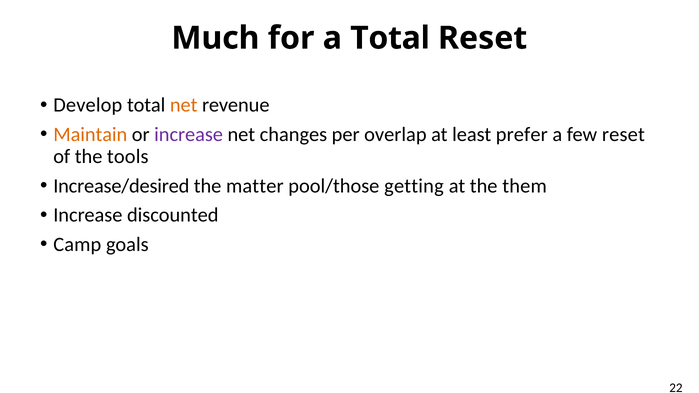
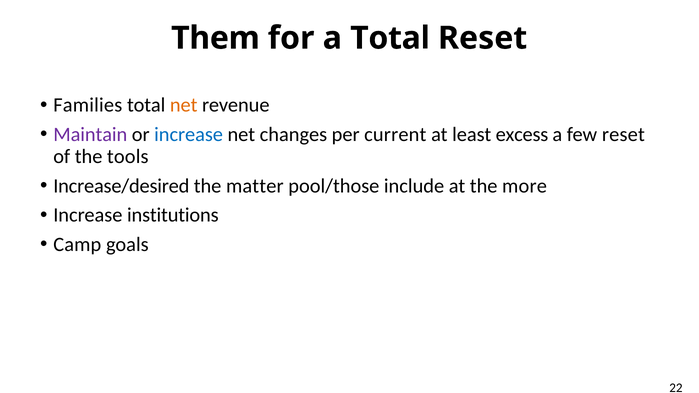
Much: Much -> Them (215, 38)
Develop: Develop -> Families (88, 105)
Maintain colour: orange -> purple (90, 135)
increase colour: purple -> blue (189, 135)
overlap: overlap -> current (395, 135)
prefer: prefer -> excess (522, 135)
getting: getting -> include (414, 186)
them: them -> more (525, 186)
discounted: discounted -> institutions (173, 215)
